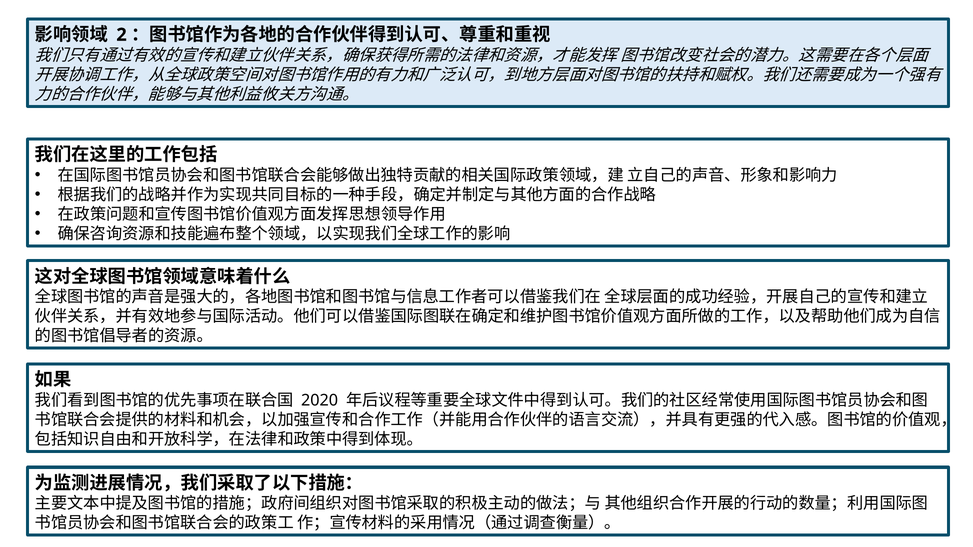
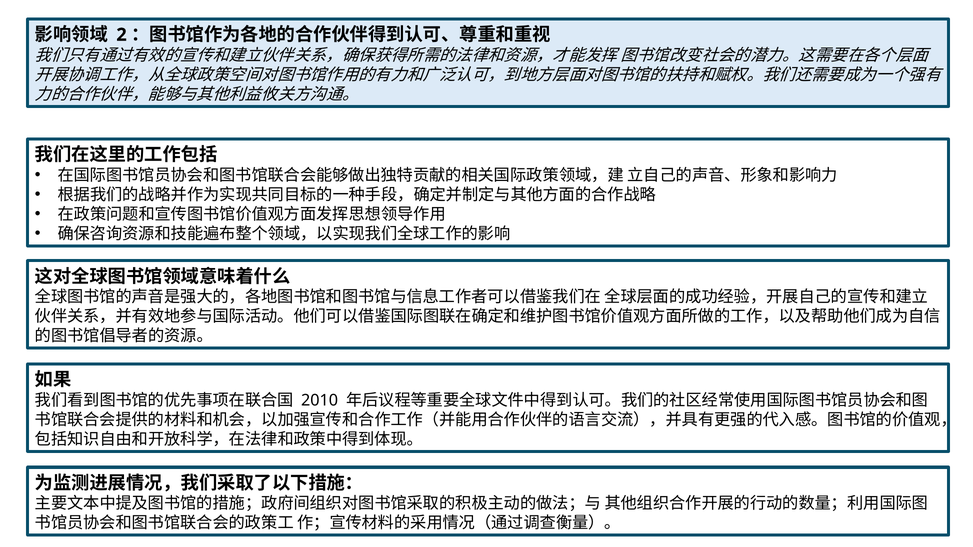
2020: 2020 -> 2010 (320, 401)
